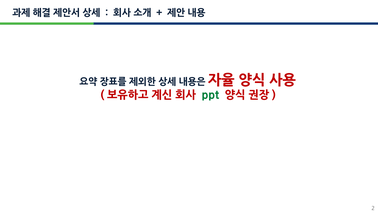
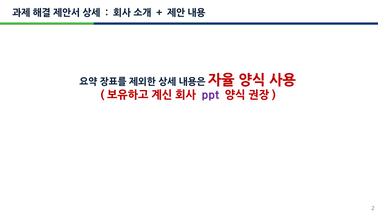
ppt colour: green -> purple (210, 95)
